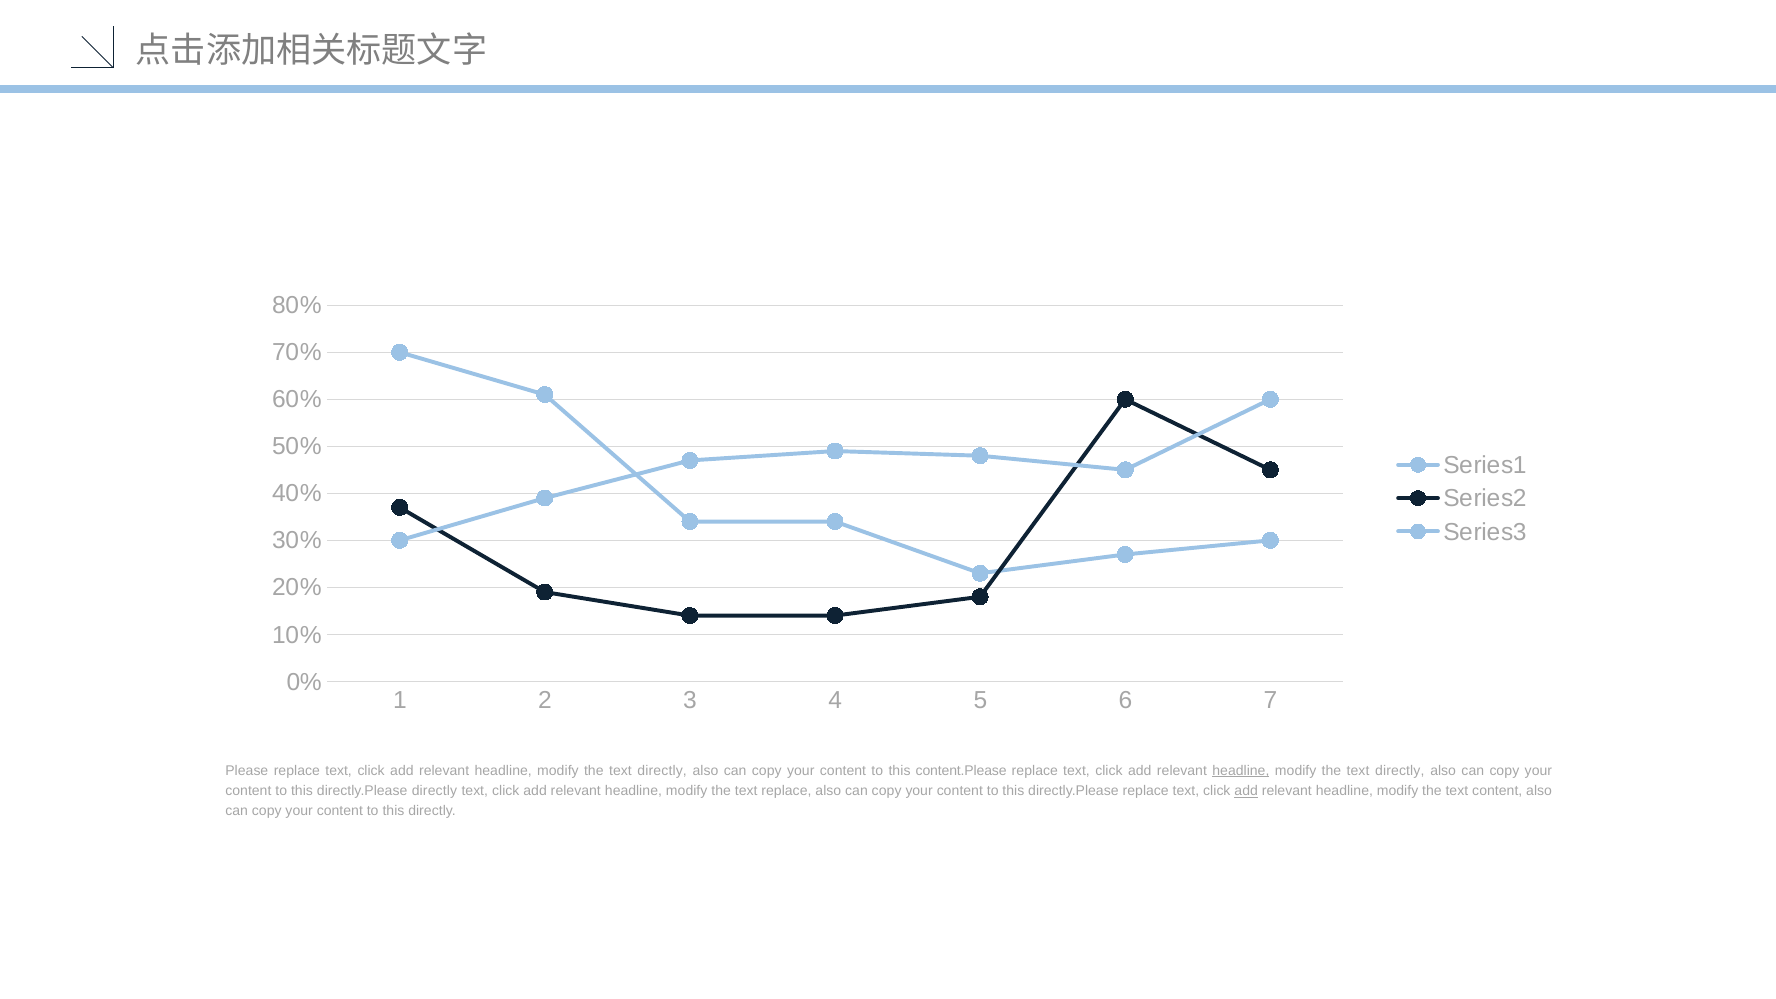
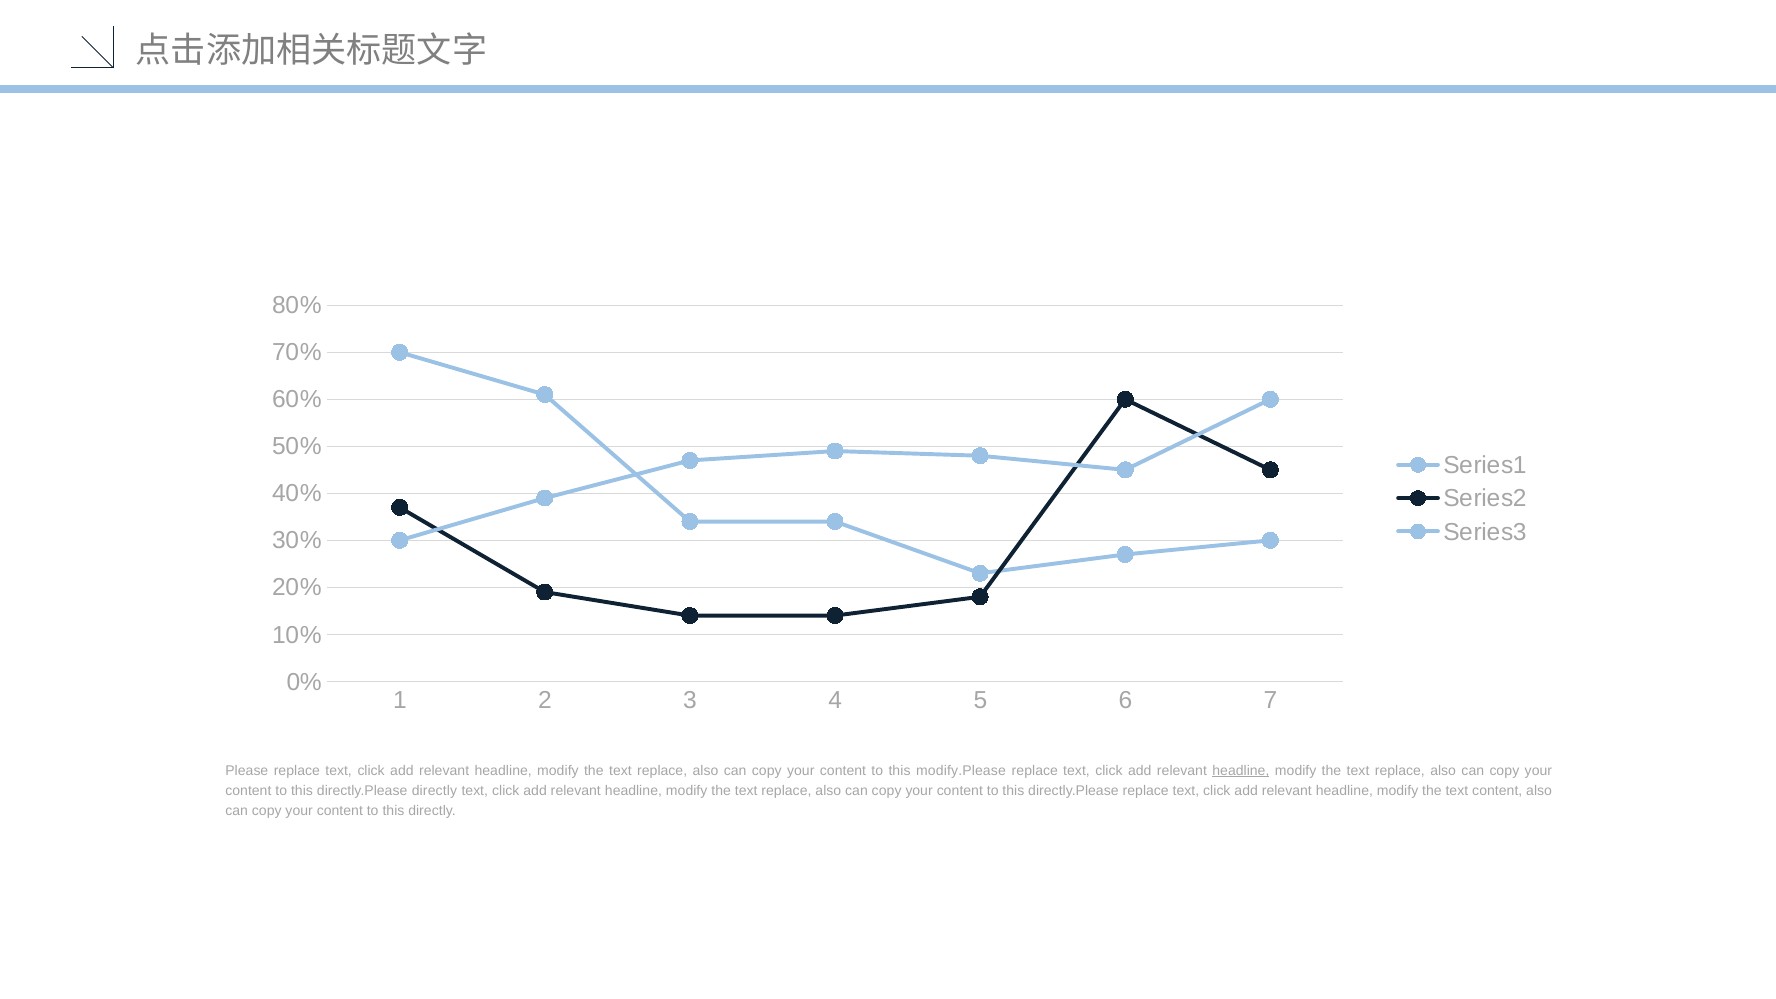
directly: directly -> replace (662, 771)
content.Please: content.Please -> modify.Please (961, 771)
directly: directly -> replace (1400, 771)
add underline: present -> none (1246, 791)
